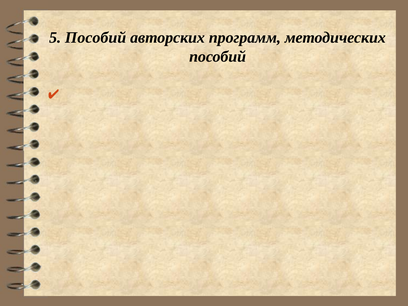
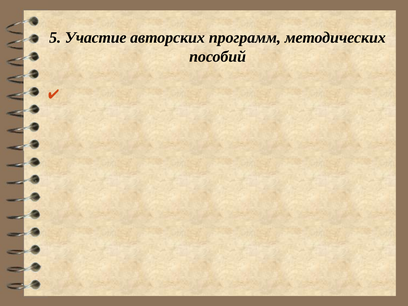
5 Пособий: Пособий -> Участие (96, 37)
